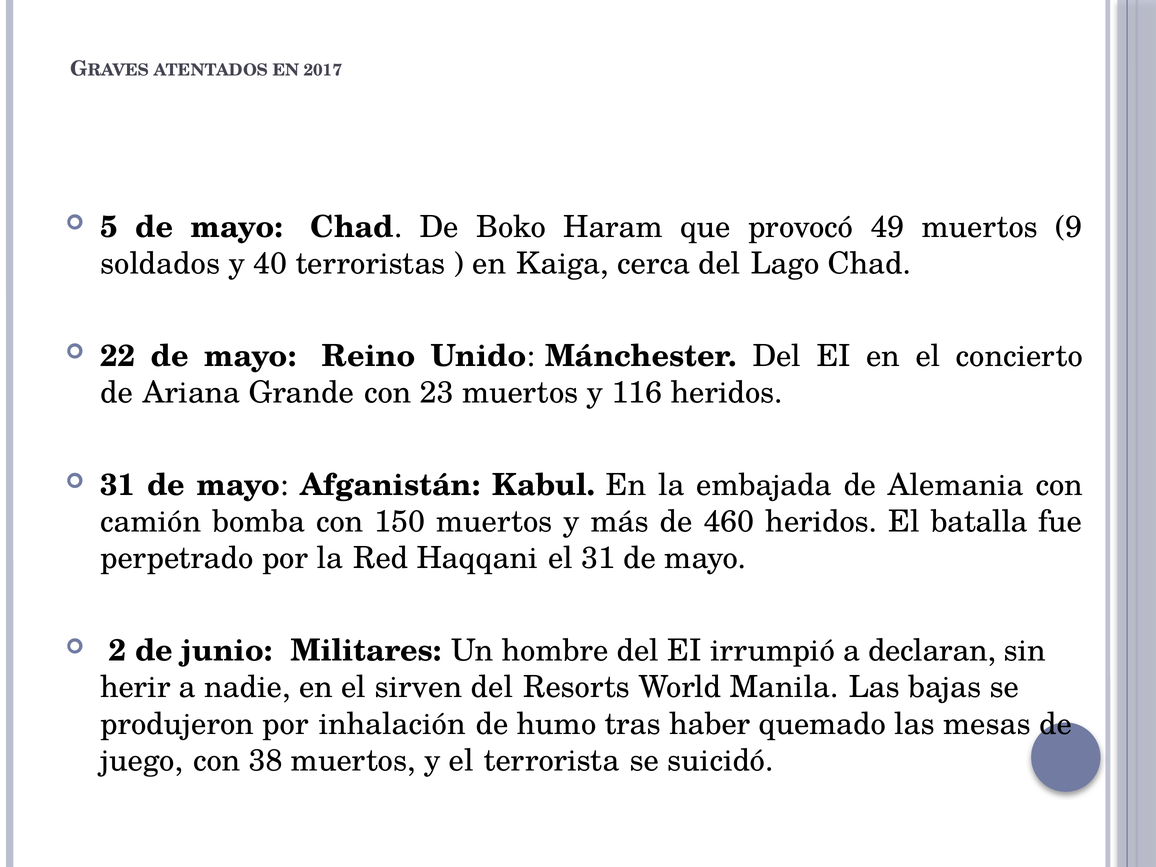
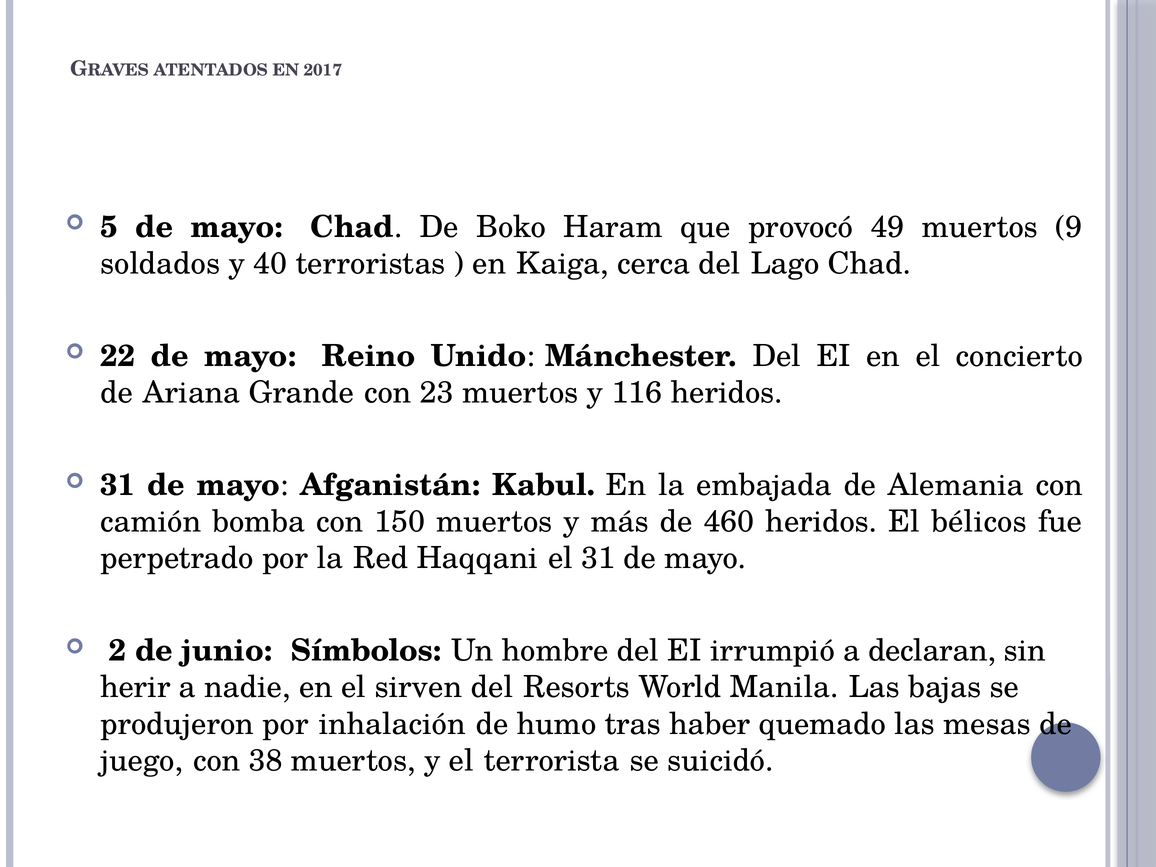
batalla: batalla -> bélicos (979, 522)
Militares: Militares -> Símbolos (366, 651)
